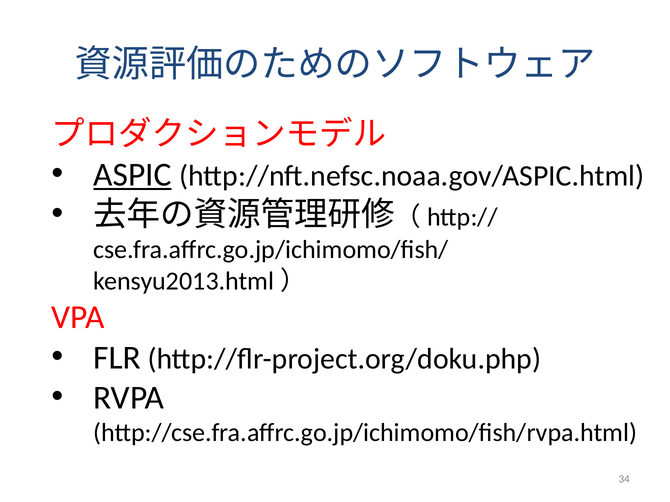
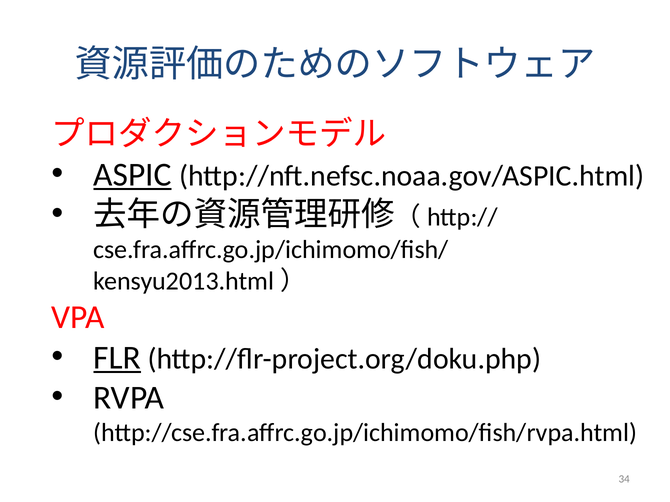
FLR underline: none -> present (117, 358)
